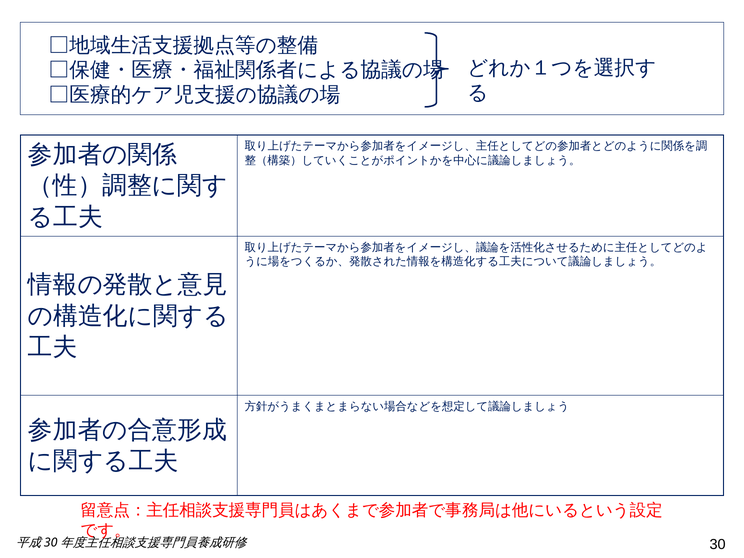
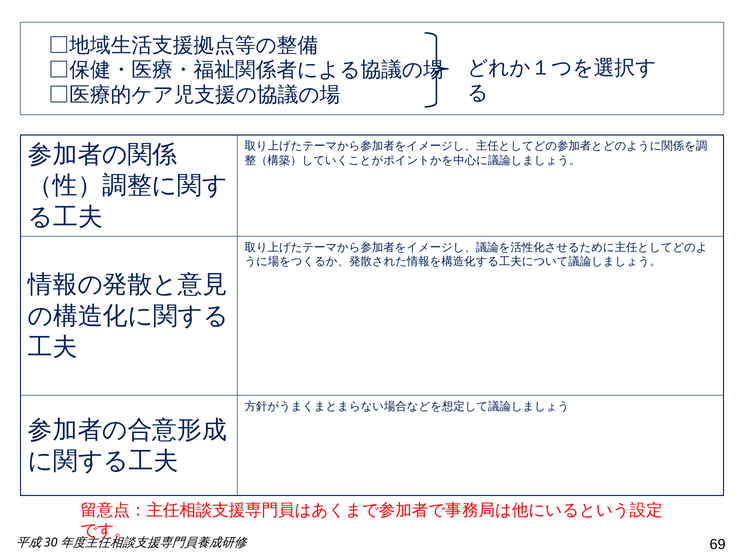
30: 30 -> 69 (718, 544)
